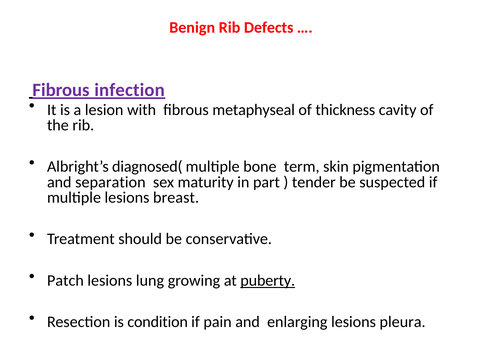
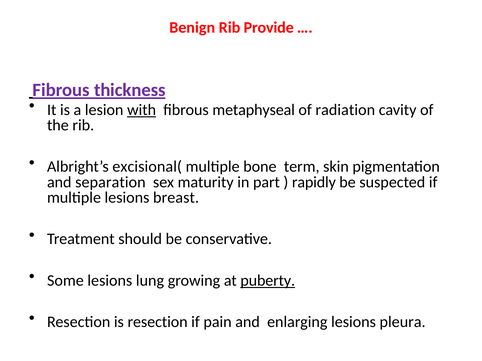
Defects: Defects -> Provide (269, 28)
infection: infection -> thickness (130, 90)
with underline: none -> present (142, 110)
thickness: thickness -> radiation (345, 110)
diagnosed(: diagnosed( -> excisional( (147, 167)
tender: tender -> rapidly (314, 182)
Patch: Patch -> Some (65, 281)
is condition: condition -> resection (158, 322)
